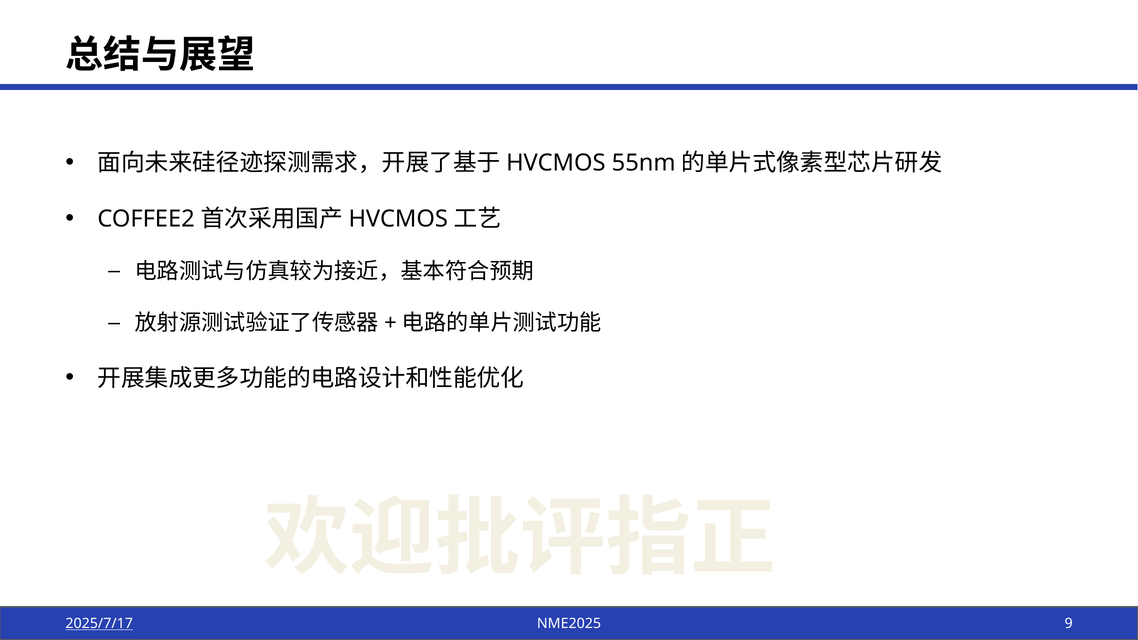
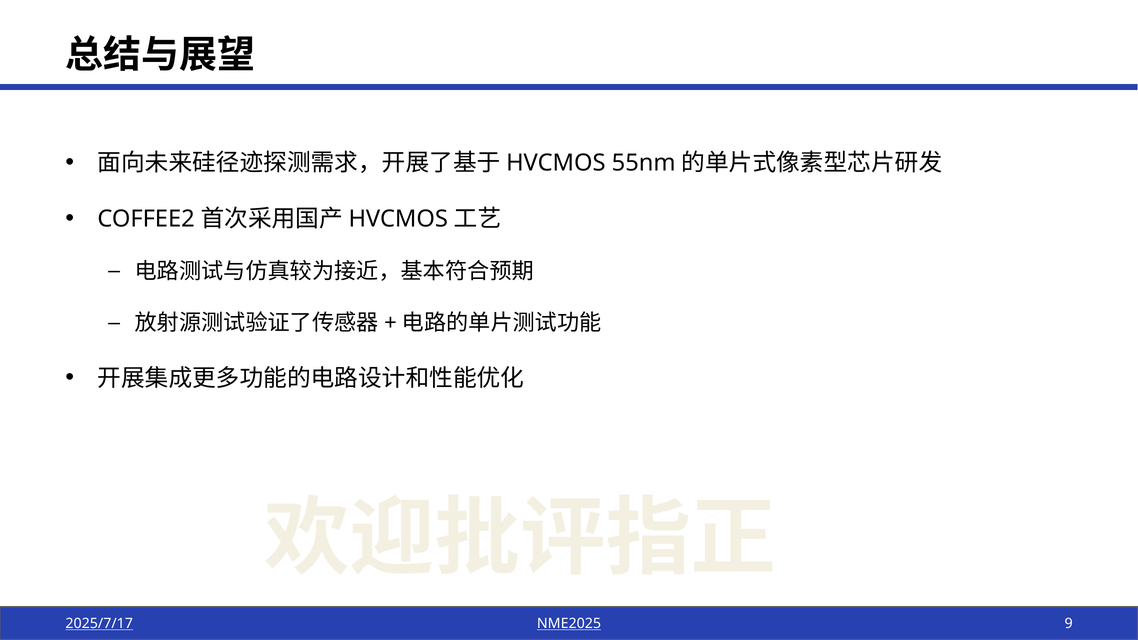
NME2025 underline: none -> present (569, 624)
